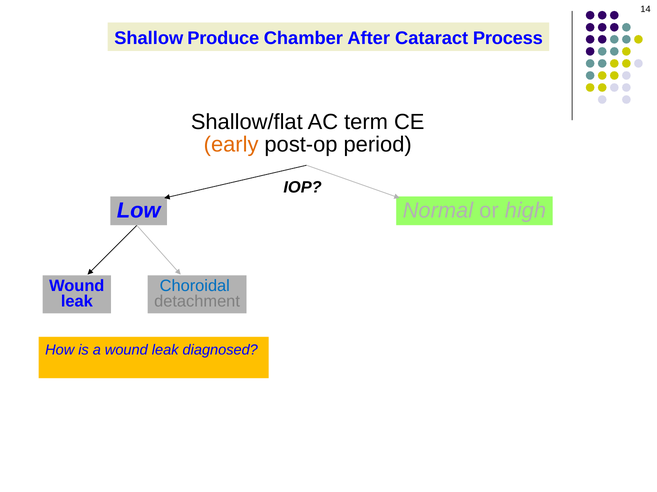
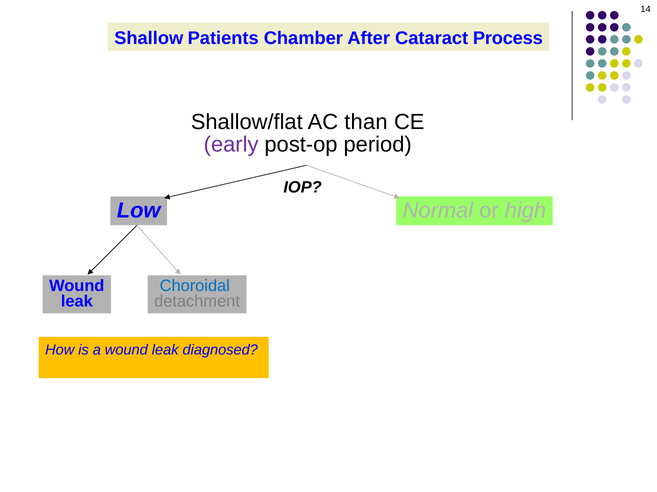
Produce: Produce -> Patients (223, 38)
term: term -> than (366, 122)
early colour: orange -> purple (231, 145)
